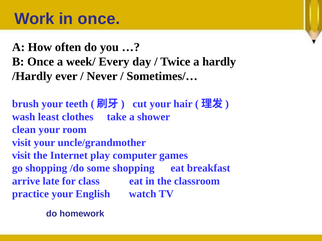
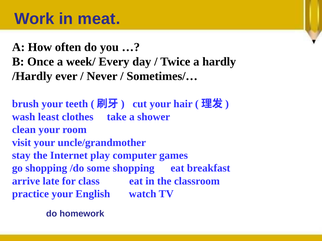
in once: once -> meat (99, 19)
visit: visit -> stay (21, 156)
